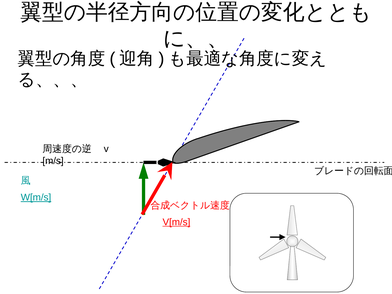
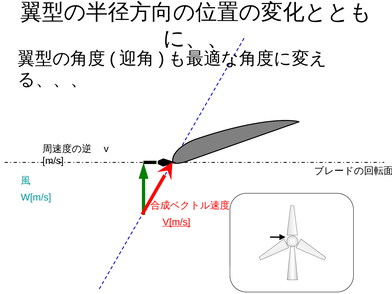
W[m/s underline: present -> none (36, 197)
